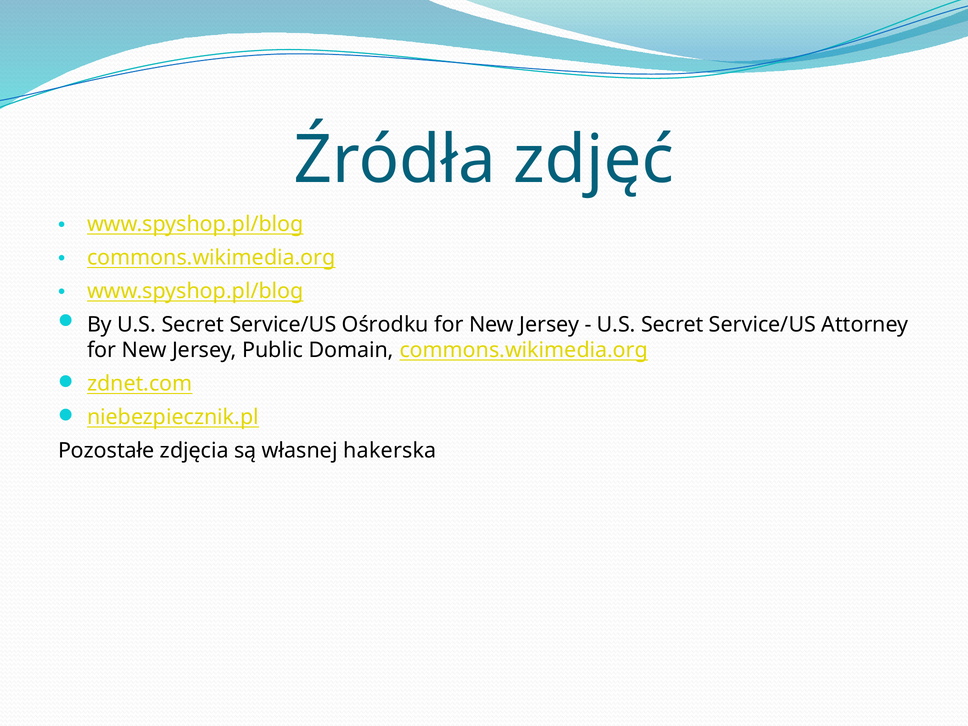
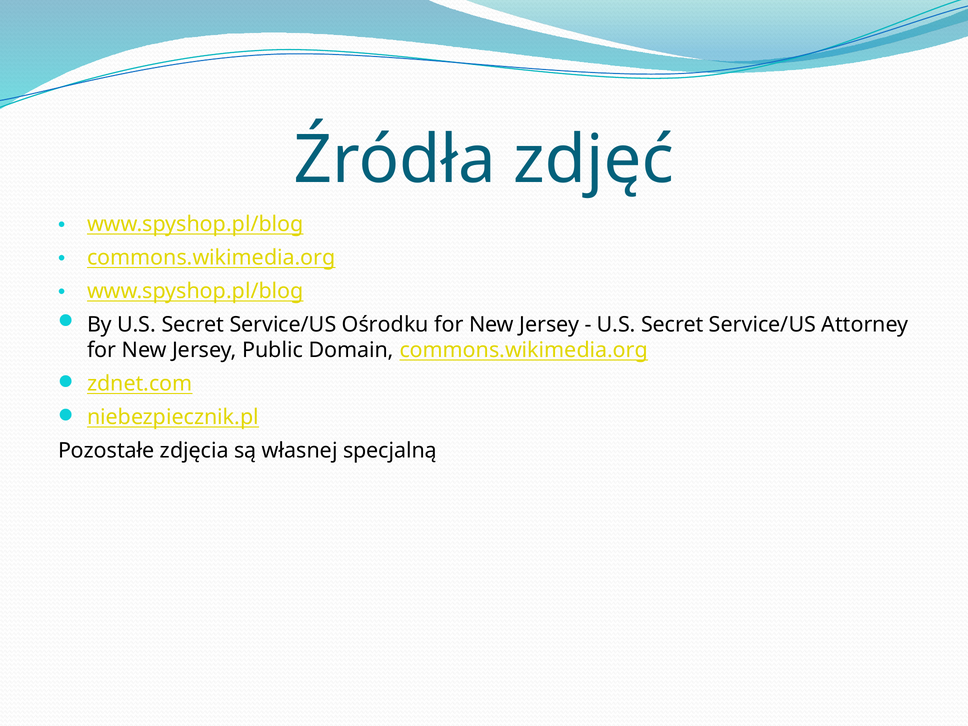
hakerska: hakerska -> specjalną (390, 451)
